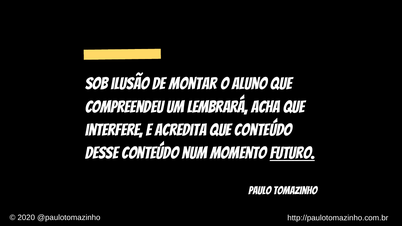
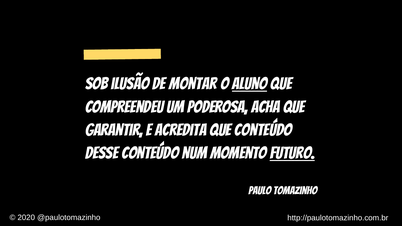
aluno underline: none -> present (249, 84)
lembrará: lembrará -> poderosa (217, 107)
interfere: interfere -> garantir (114, 130)
